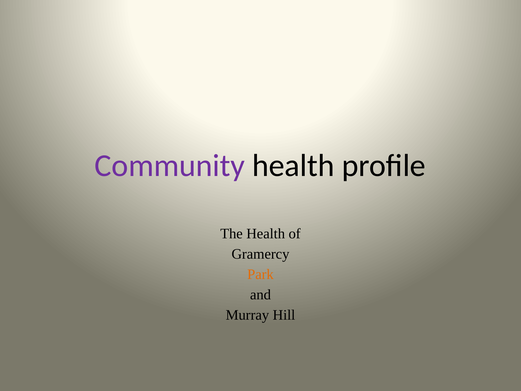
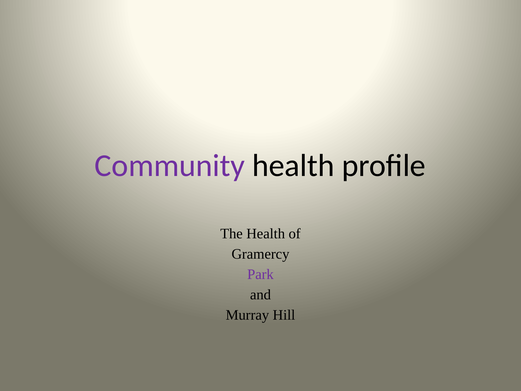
Park colour: orange -> purple (260, 274)
